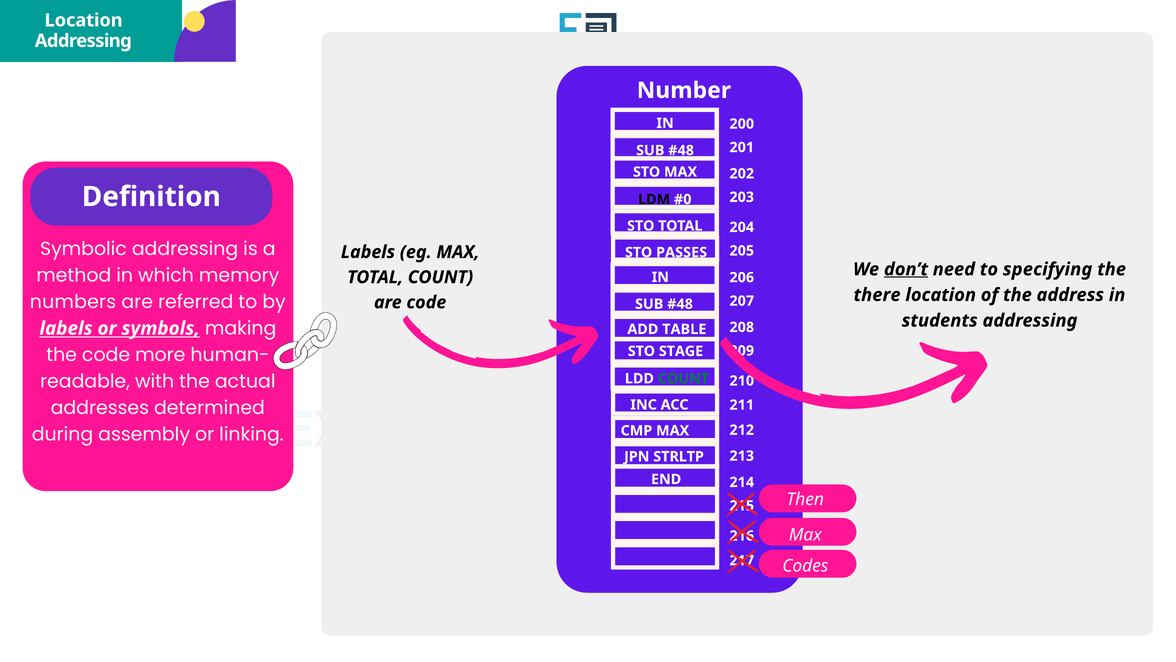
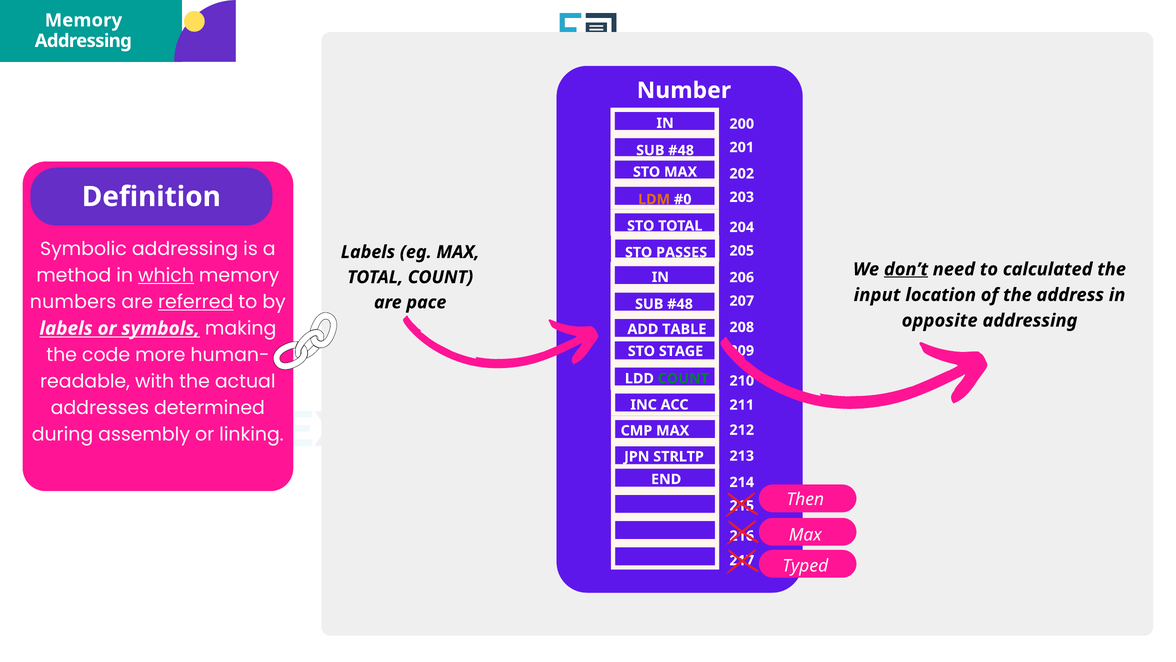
Location: Location -> Memory (83, 20)
LDM colour: black -> orange (654, 199)
specifying: specifying -> calculated (1048, 269)
which underline: none -> present (166, 275)
there: there -> input (877, 295)
are code: code -> pace (426, 302)
referred underline: none -> present (196, 302)
students: students -> opposite (940, 320)
Codes: Codes -> Typed (805, 566)
